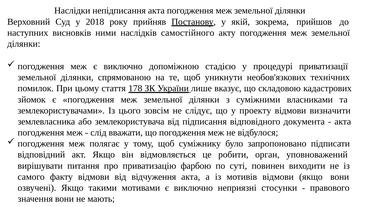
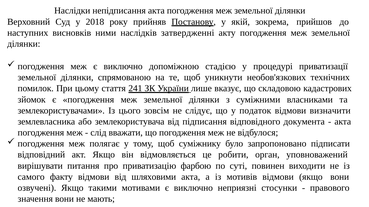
самостійного: самостійного -> затвердженні (188, 33)
178: 178 -> 241 (135, 89)
проекту: проекту -> податок (255, 111)
відчуження: відчуження -> шляховими (154, 177)
